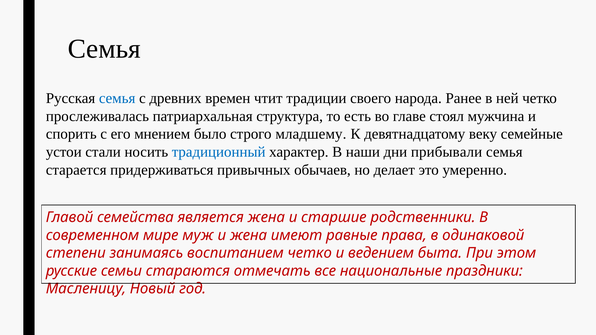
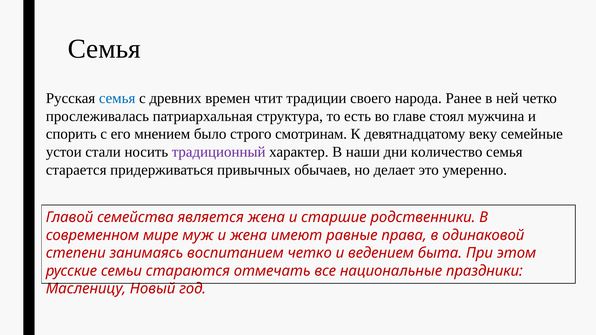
младшему: младшему -> смотринам (311, 134)
традиционный colour: blue -> purple (219, 152)
прибывали: прибывали -> количество (447, 152)
